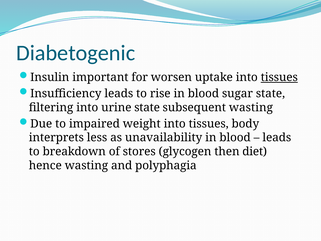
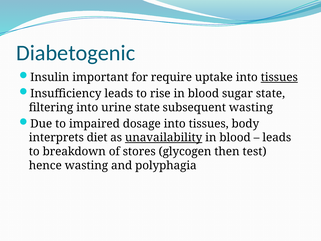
worsen: worsen -> require (171, 77)
weight: weight -> dosage (142, 124)
less: less -> diet (97, 138)
unavailability underline: none -> present (164, 138)
diet: diet -> test (255, 151)
